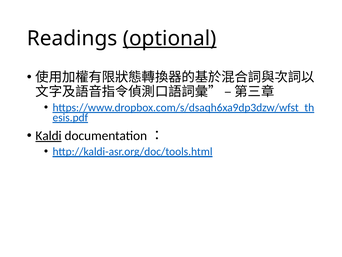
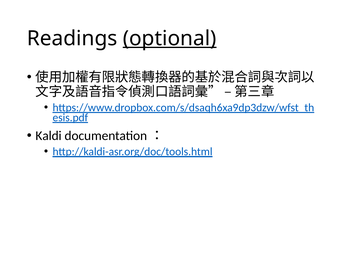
Kaldi underline: present -> none (49, 135)
